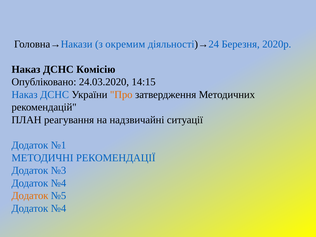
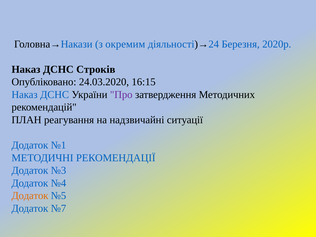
Комісію: Комісію -> Строків (96, 69)
14:15: 14:15 -> 16:15 (144, 82)
Про colour: orange -> purple (121, 95)
№4: №4 -> №7 (59, 208)
